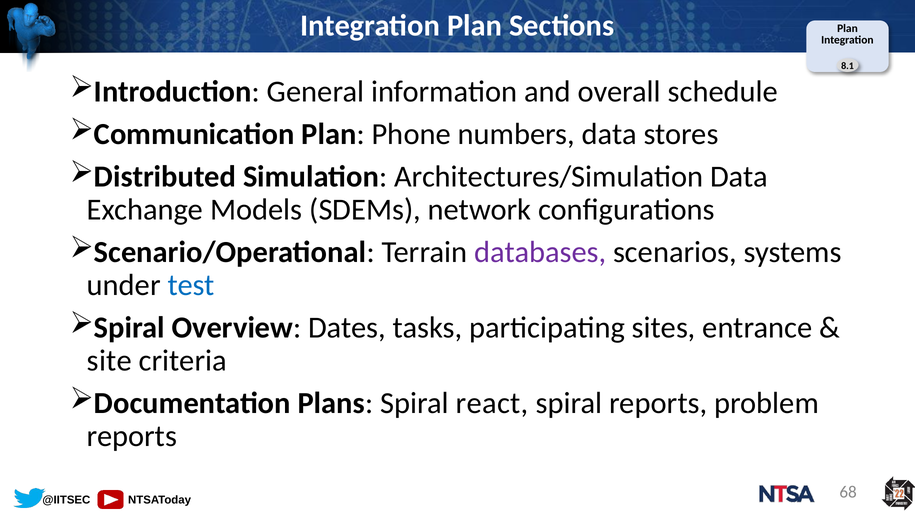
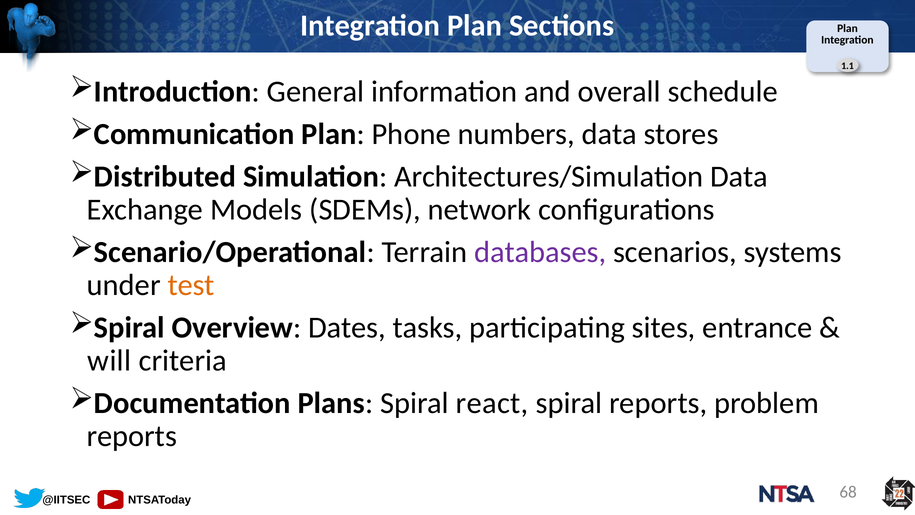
8.1: 8.1 -> 1.1 (848, 66)
test colour: blue -> orange (191, 285)
site: site -> will (109, 361)
